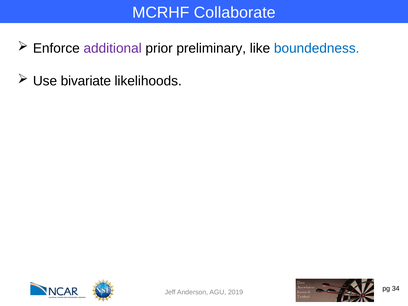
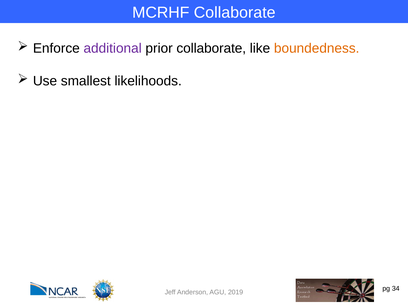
prior preliminary: preliminary -> collaborate (211, 49)
boundedness colour: blue -> orange (317, 49)
bivariate: bivariate -> smallest (86, 81)
